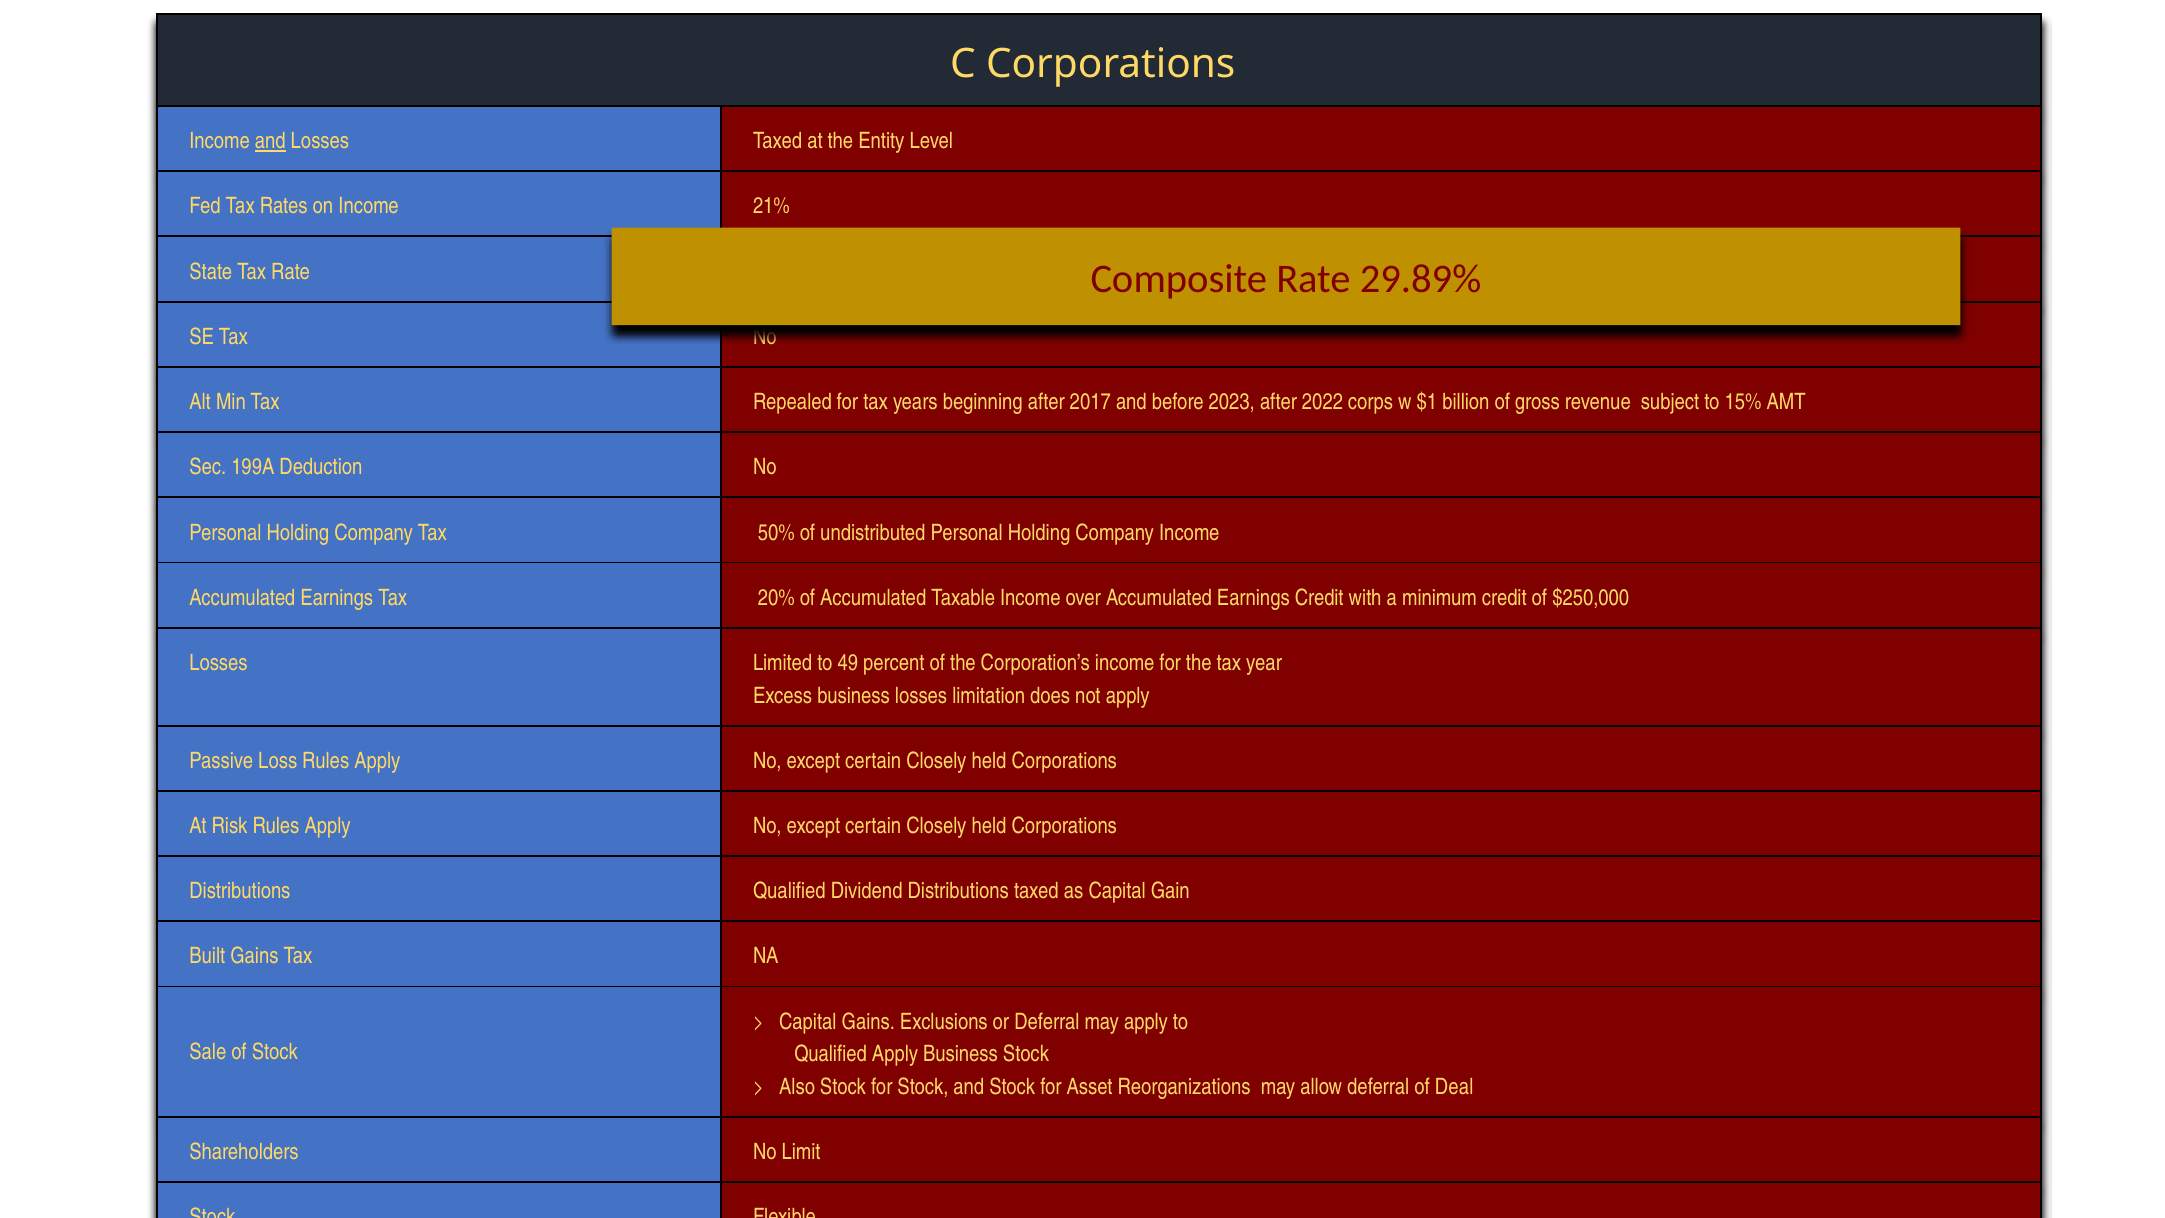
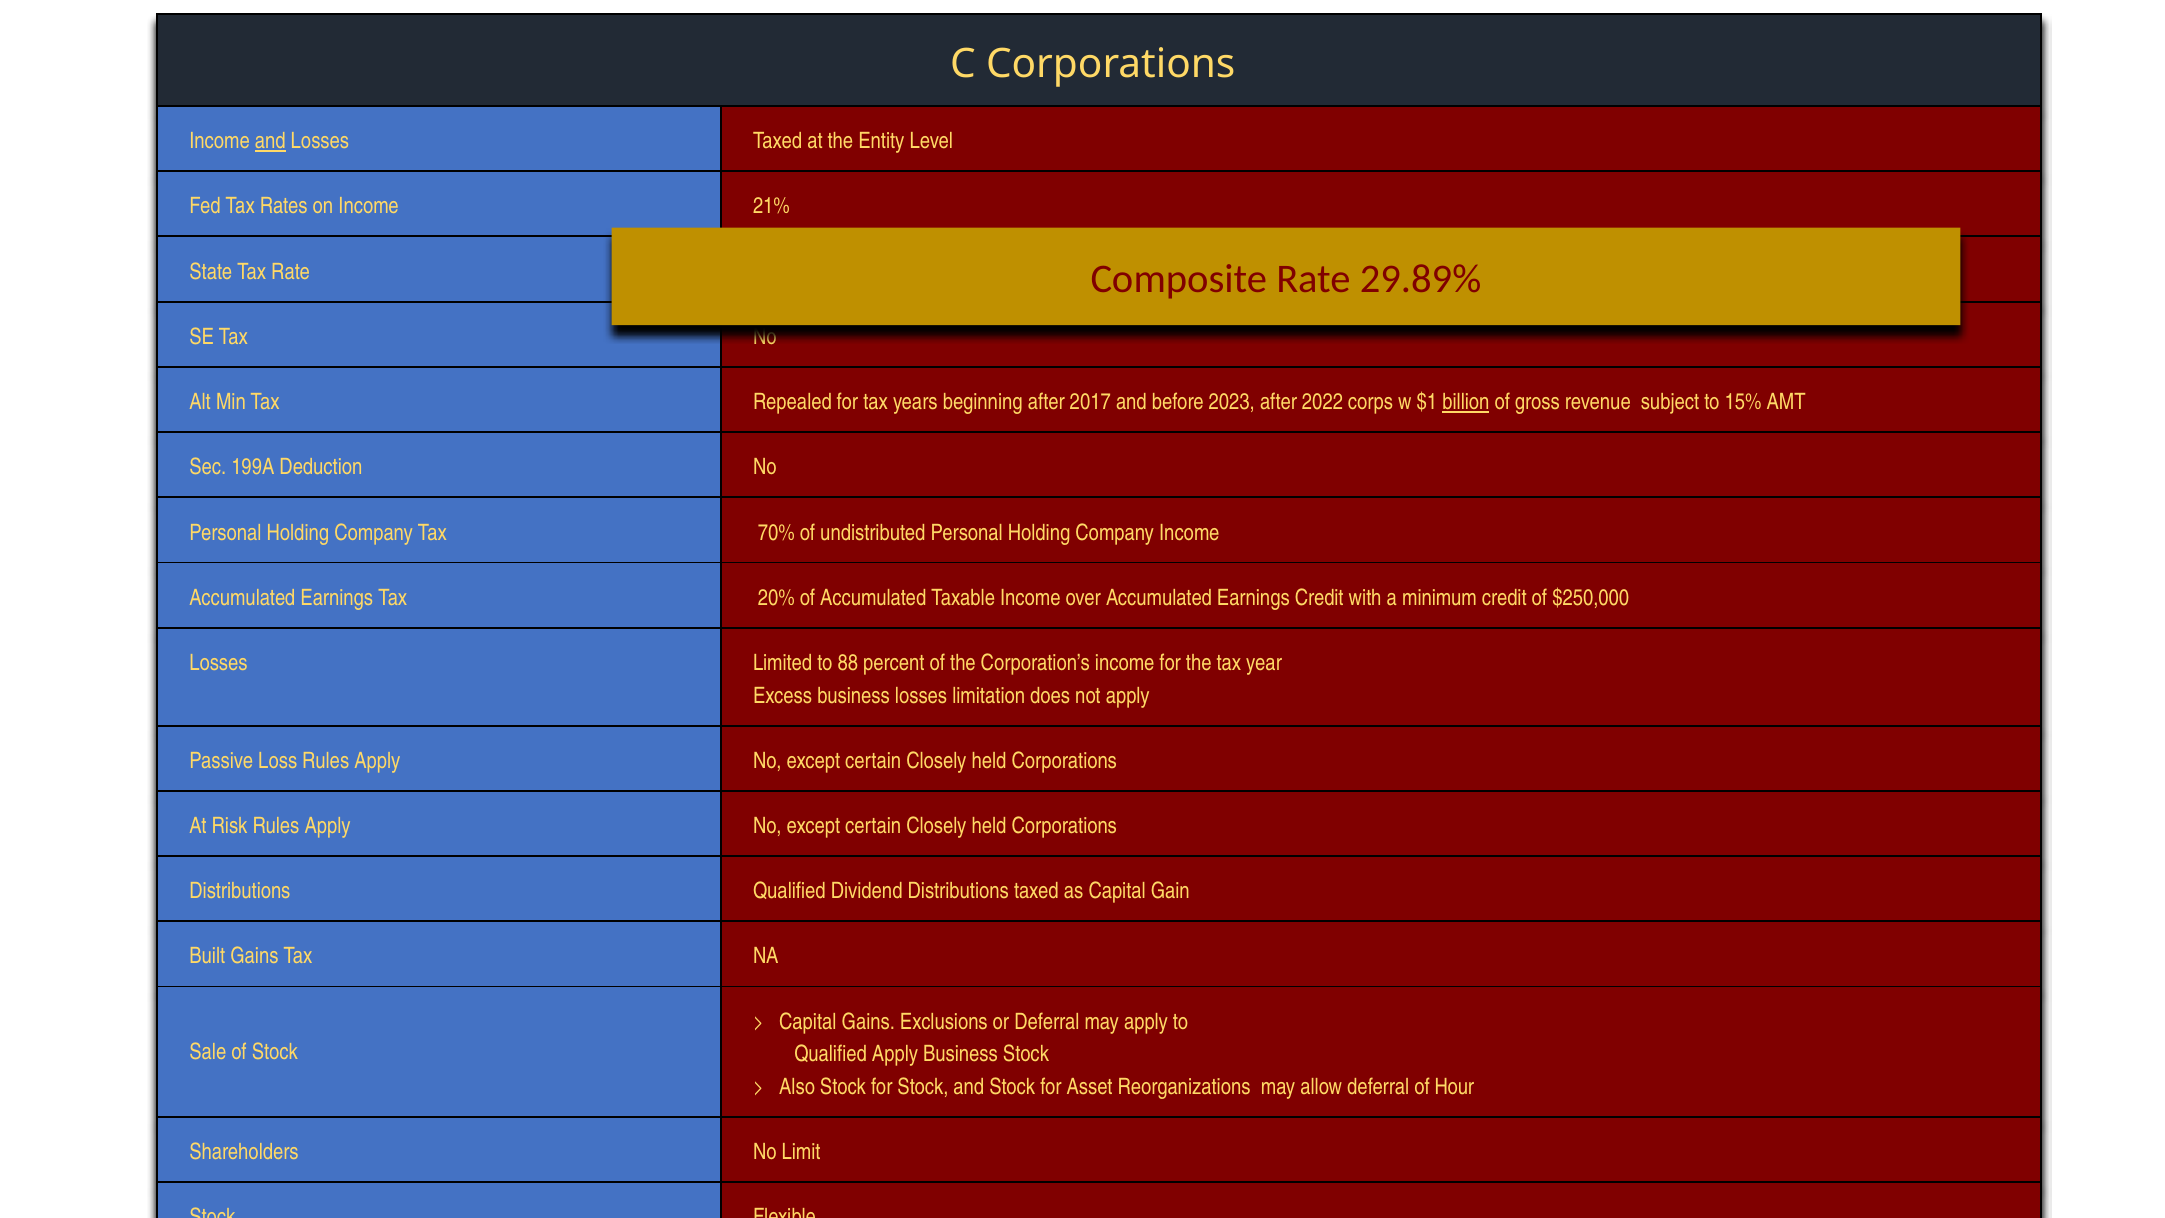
billion underline: none -> present (1466, 402)
50%: 50% -> 70% (776, 532)
49: 49 -> 88 (848, 663)
Deal: Deal -> Hour (1454, 1087)
